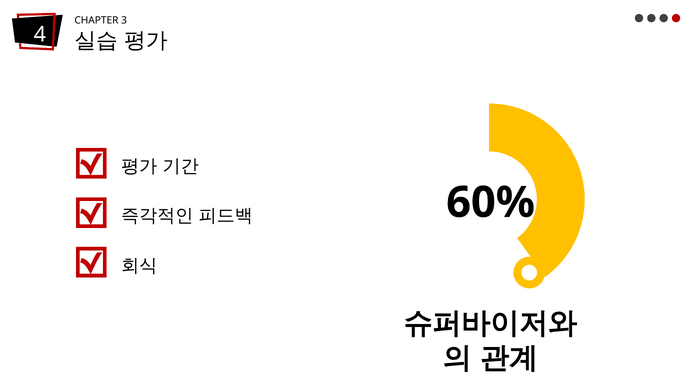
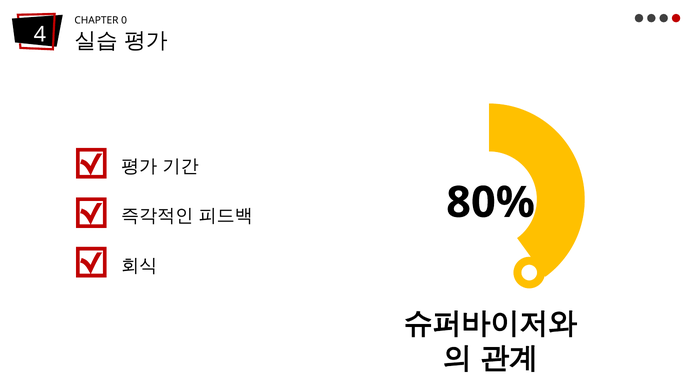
3: 3 -> 0 (124, 21)
60%: 60% -> 80% (491, 202)
